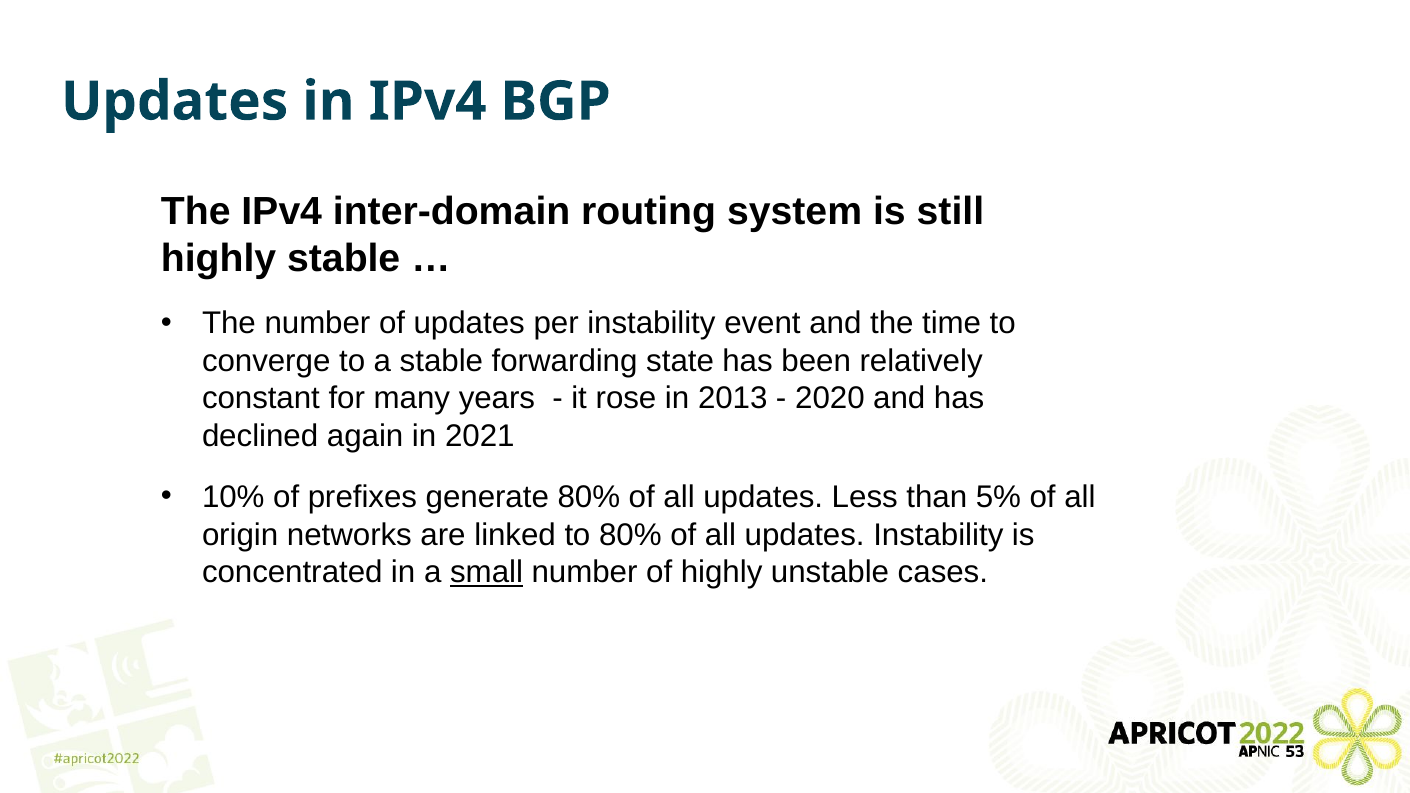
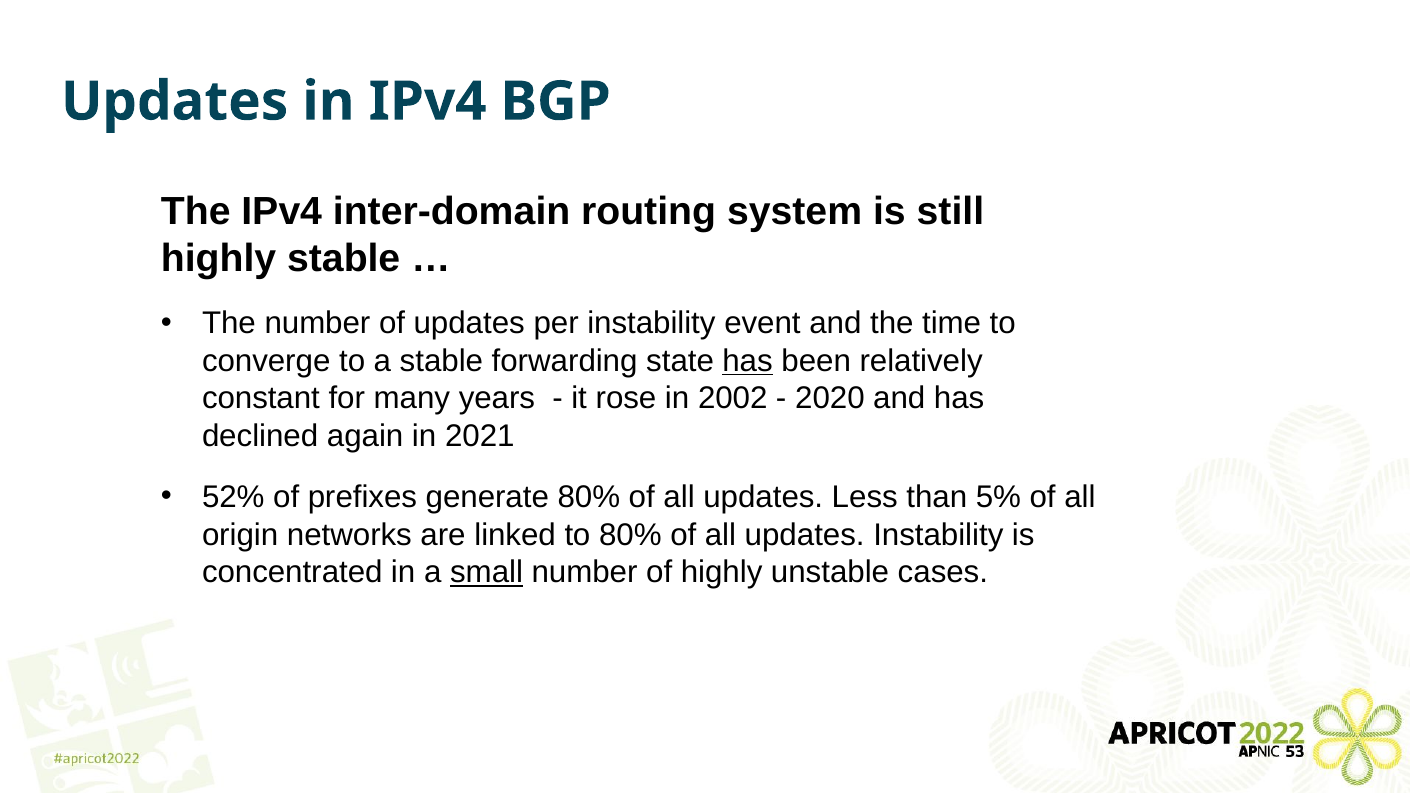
has underline: none -> present (748, 361)
2013: 2013 -> 2002 (733, 399)
10%: 10% -> 52% (233, 497)
